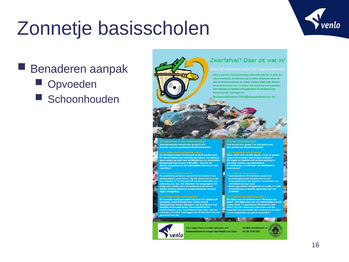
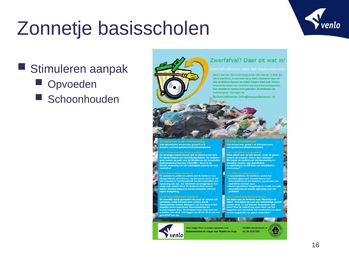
Benaderen: Benaderen -> Stimuleren (58, 69)
